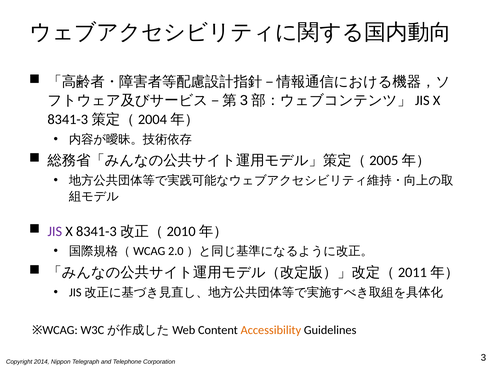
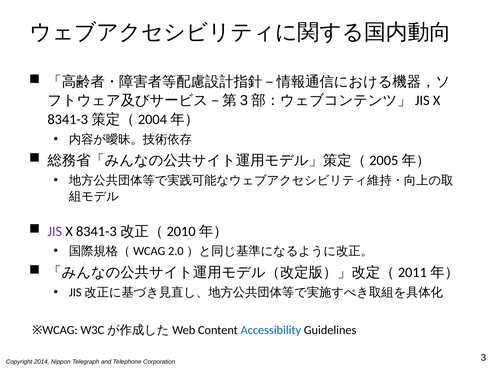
Accessibility colour: orange -> blue (271, 330)
